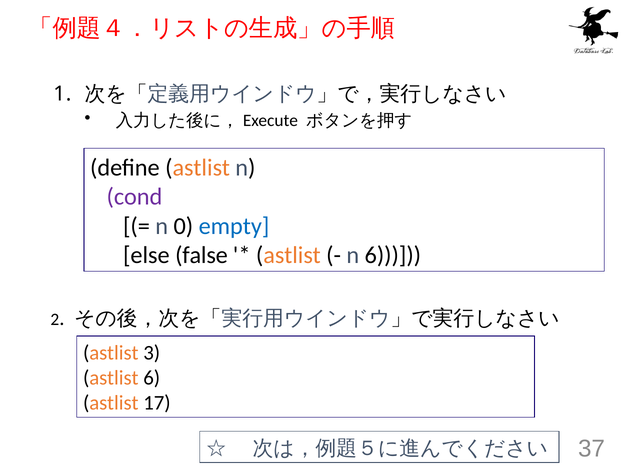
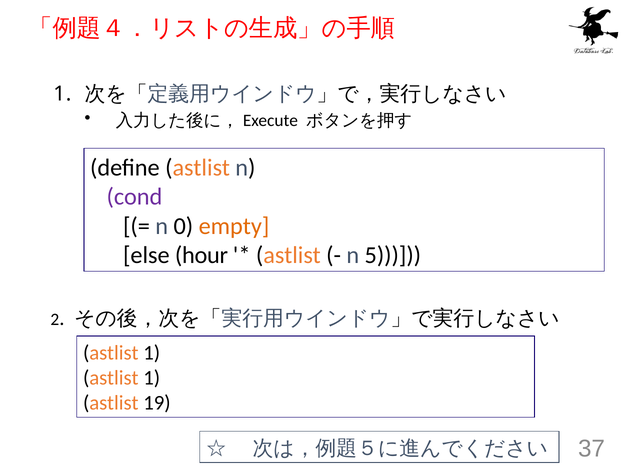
empty colour: blue -> orange (234, 226)
false: false -> hour (201, 255)
n 6: 6 -> 5 (393, 255)
3: 3 -> 1 (152, 353)
6: 6 -> 1 (152, 378)
17: 17 -> 19 (157, 403)
